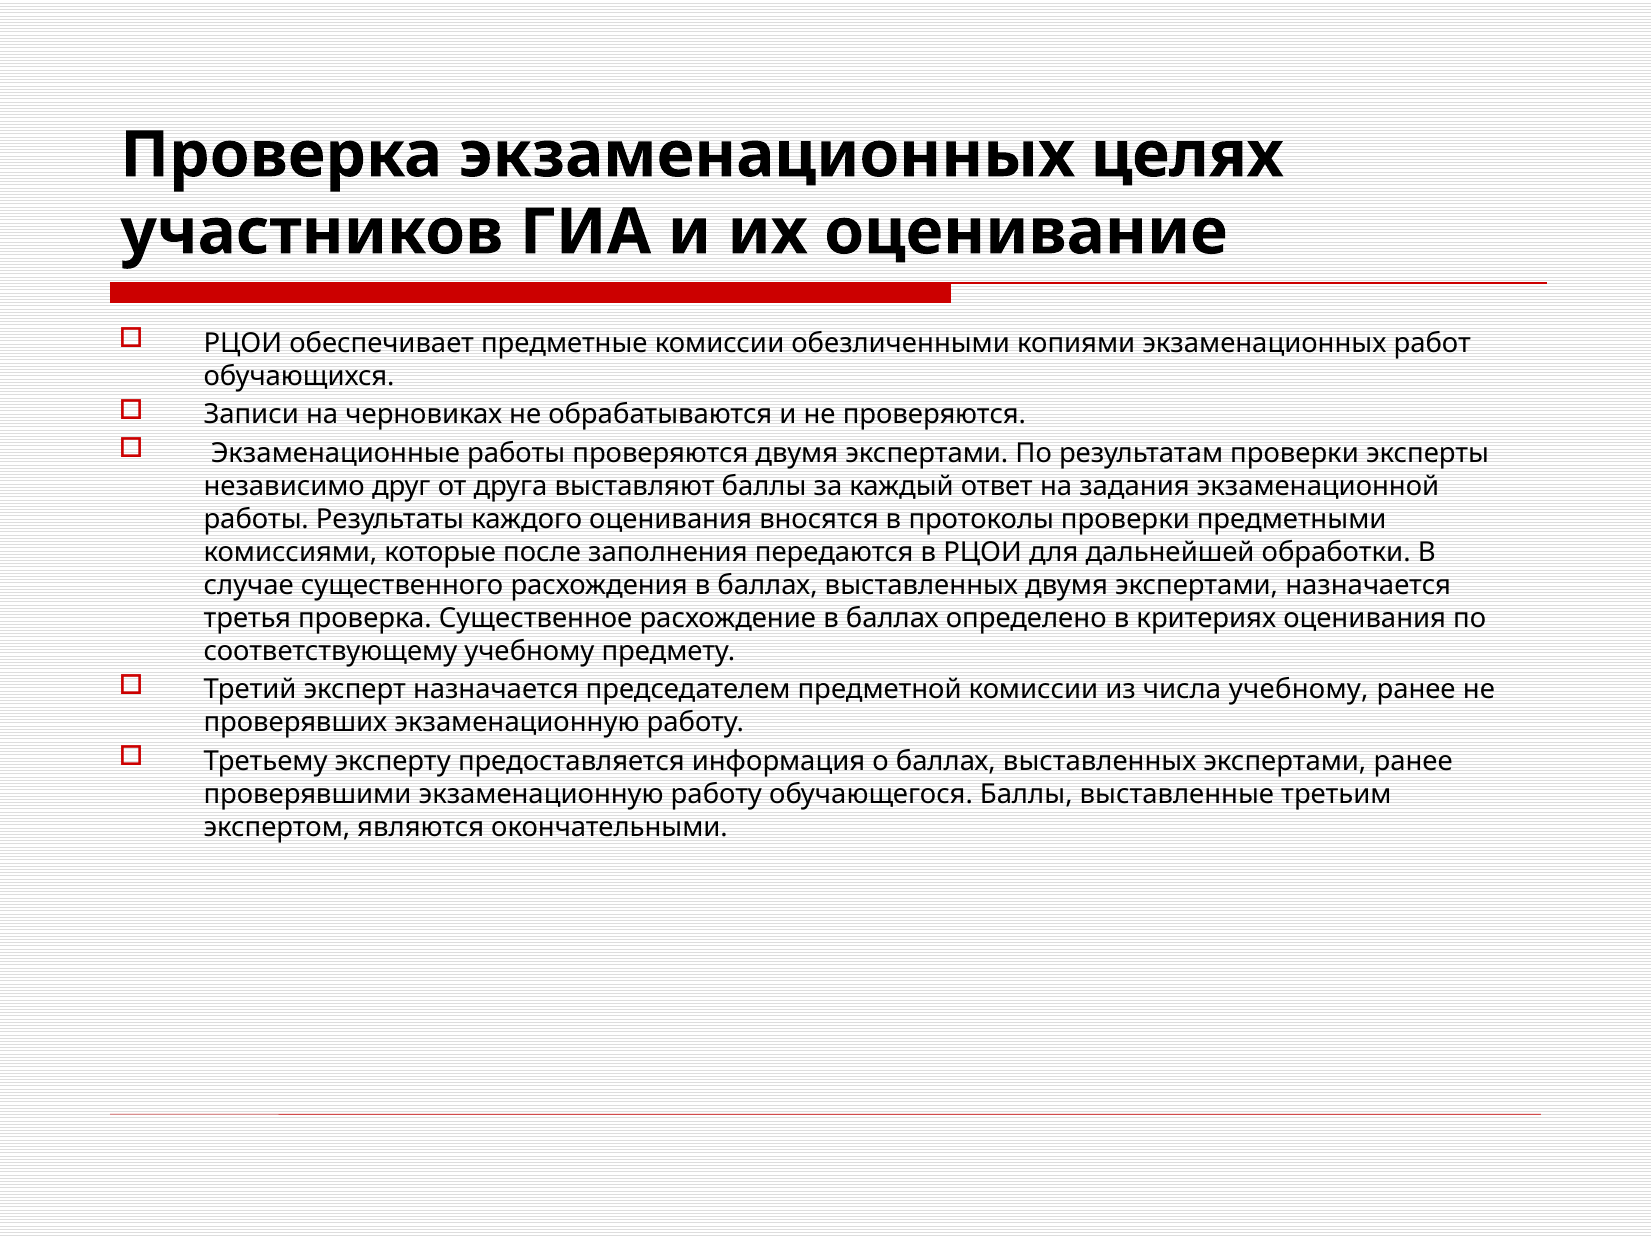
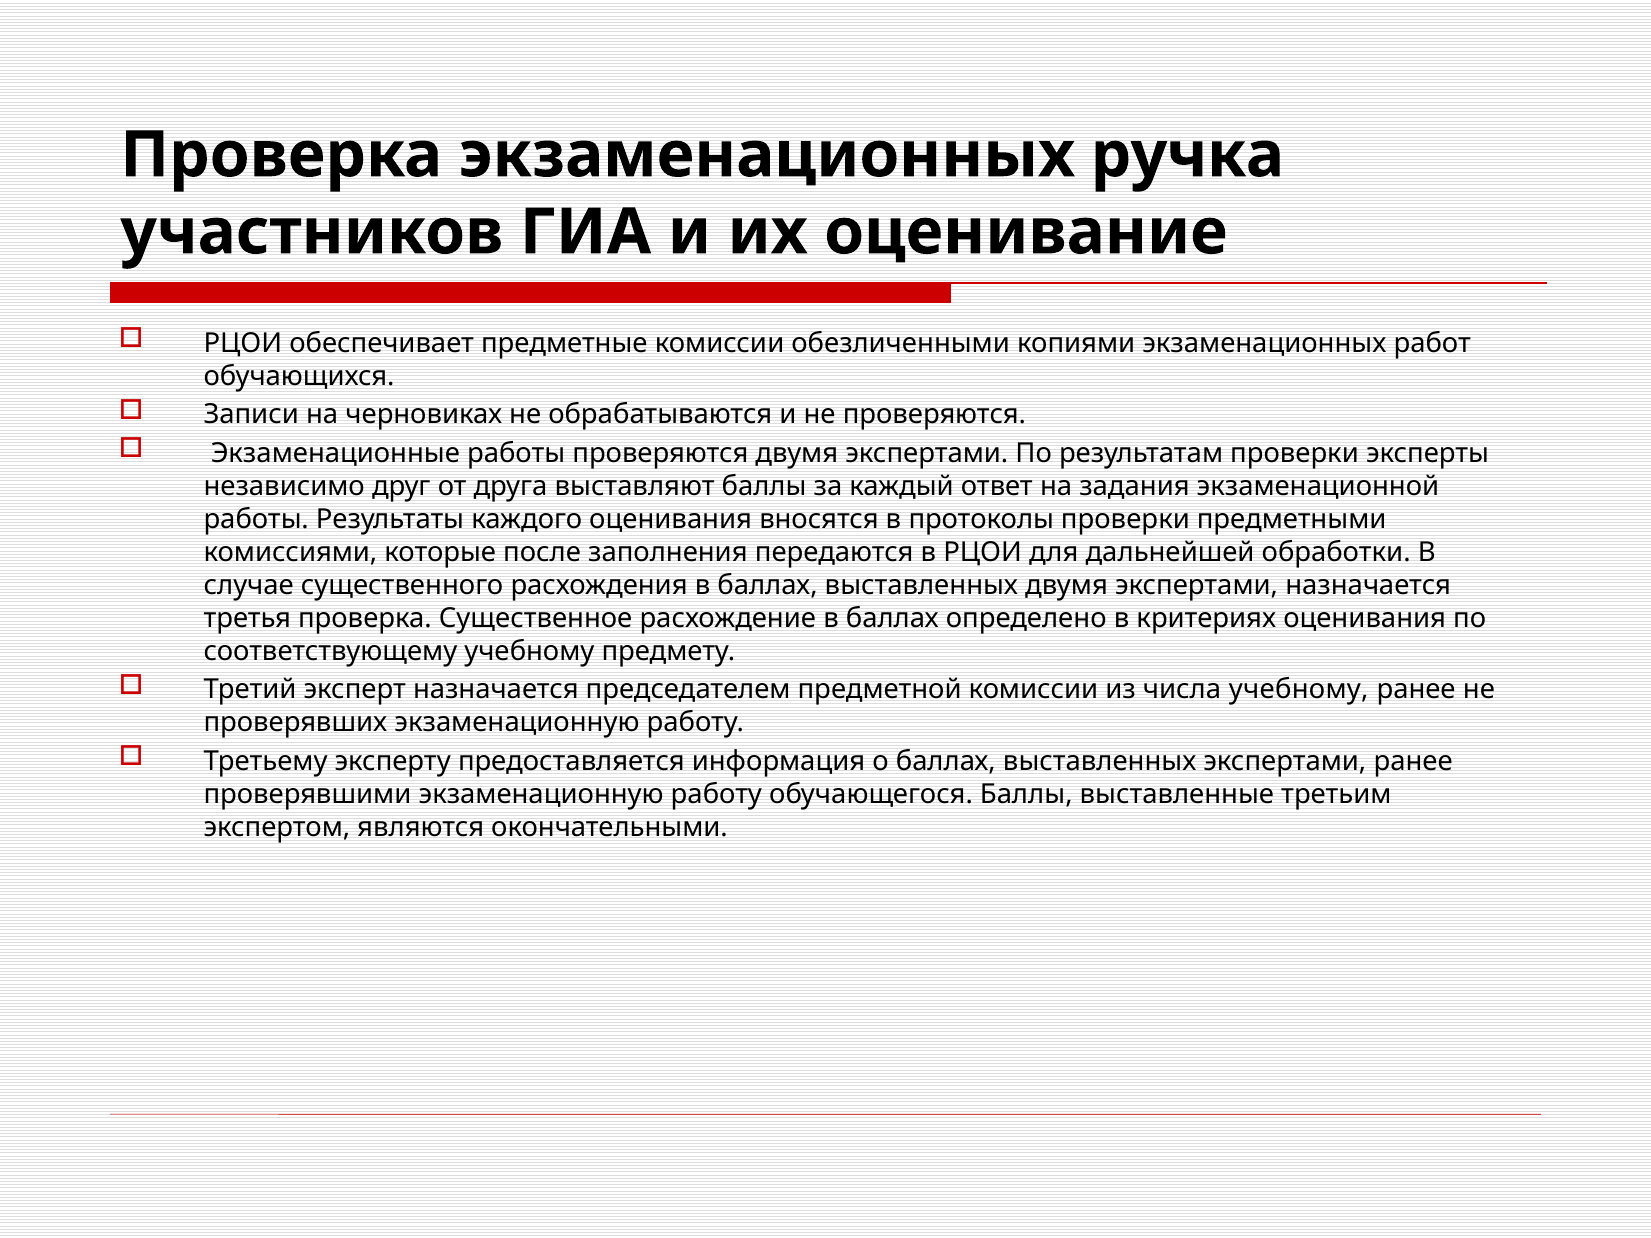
целях: целях -> ручка (1187, 155)
